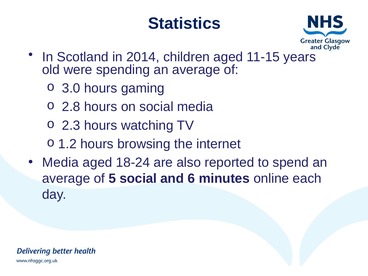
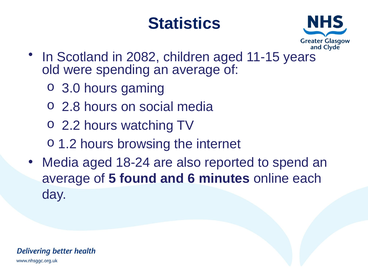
2014: 2014 -> 2082 (143, 57)
2.3: 2.3 -> 2.2 (71, 125)
5 social: social -> found (138, 179)
